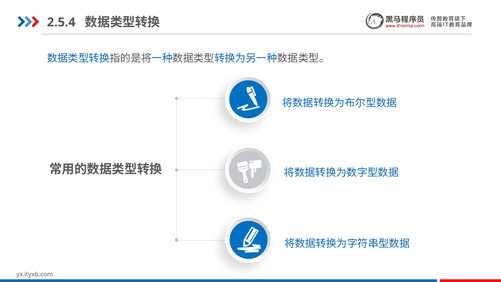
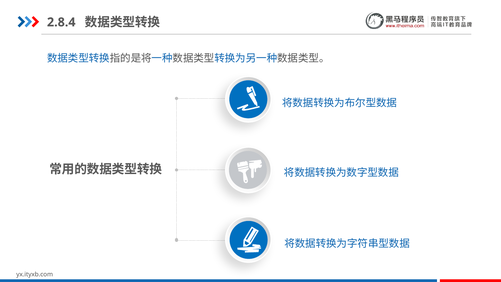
2.5.4: 2.5.4 -> 2.8.4 (61, 22)
